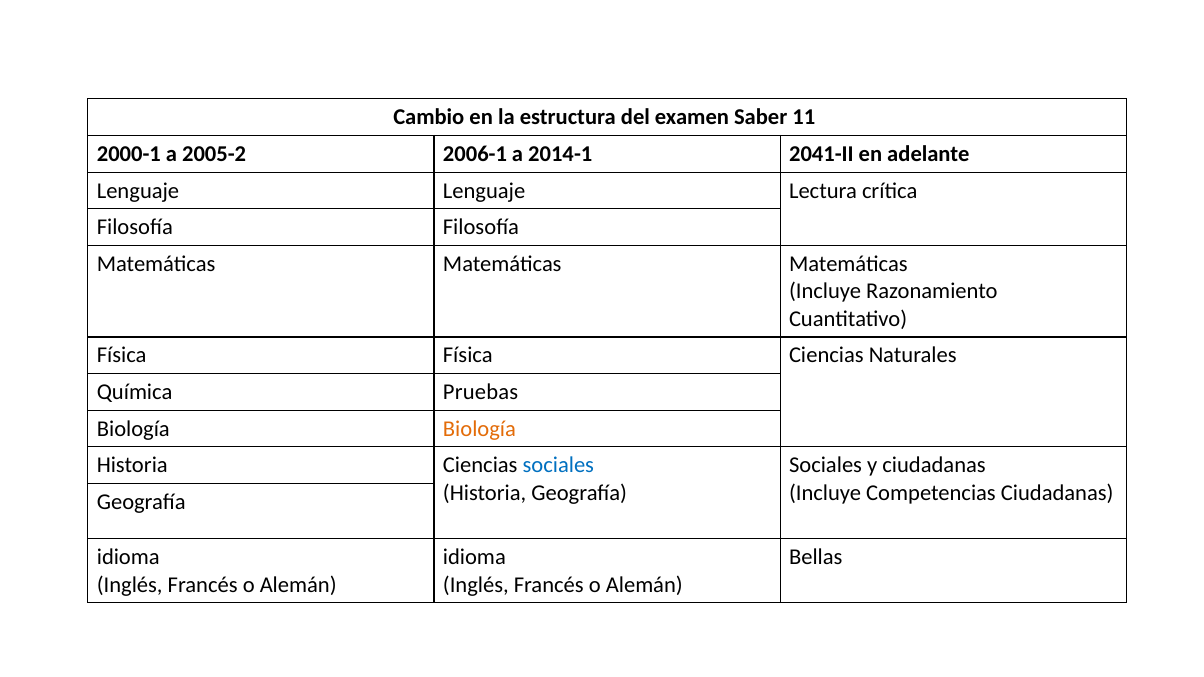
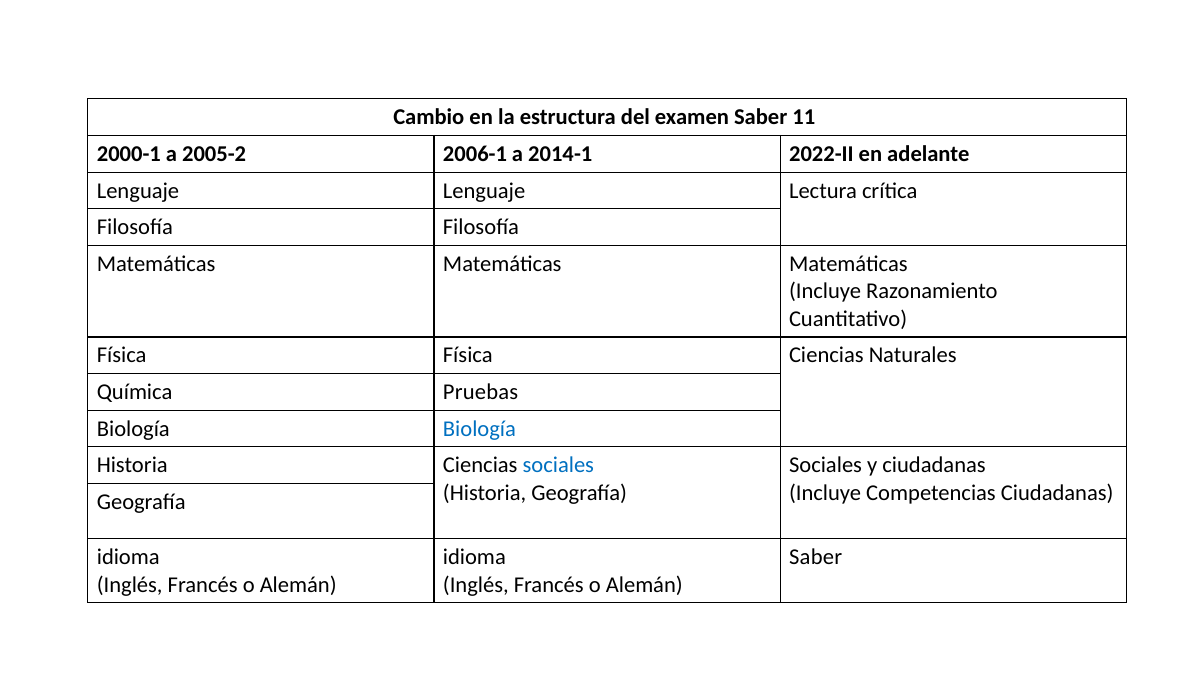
2041-II: 2041-II -> 2022-II (821, 154)
Biología colour: orange -> blue (479, 429)
Bellas: Bellas -> Saber (816, 557)
